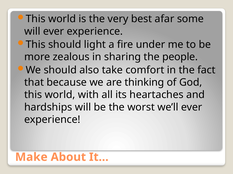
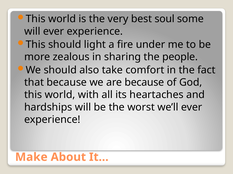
afar: afar -> soul (165, 19)
are thinking: thinking -> because (144, 83)
